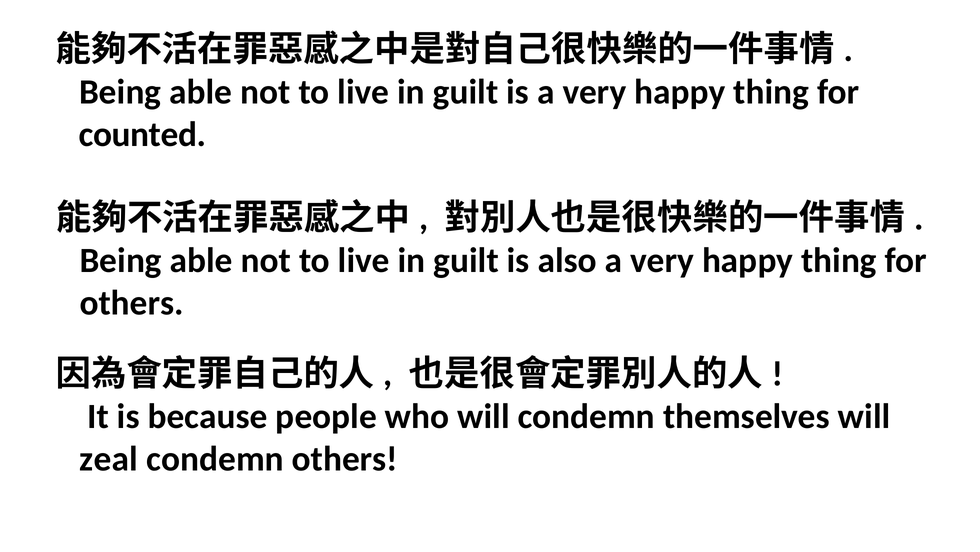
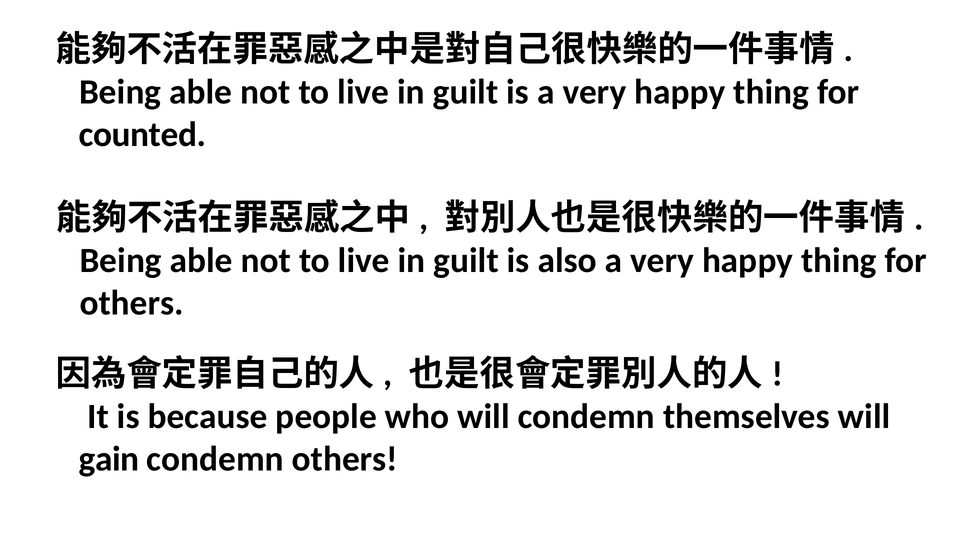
zeal: zeal -> gain (109, 458)
